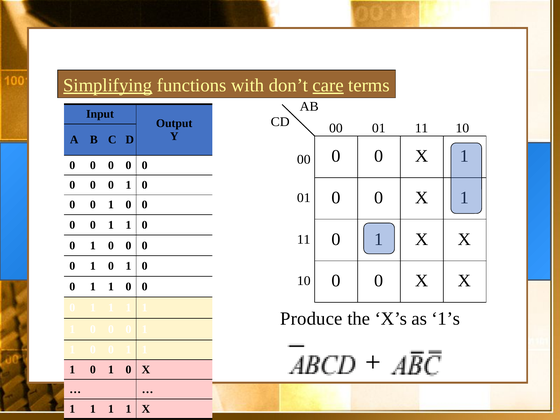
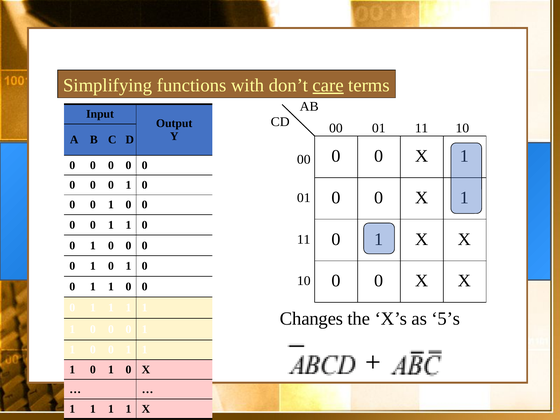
Simplifying underline: present -> none (108, 85)
Produce: Produce -> Changes (312, 319)
1’s: 1’s -> 5’s (446, 319)
